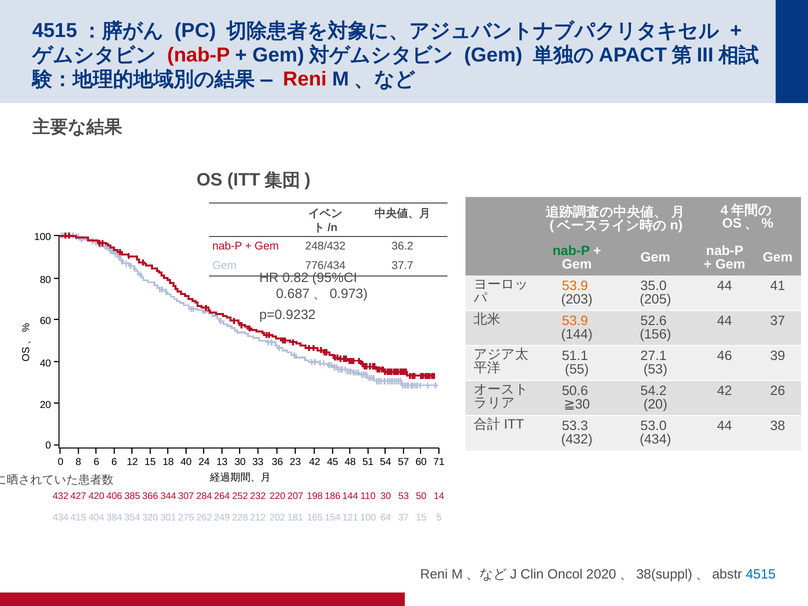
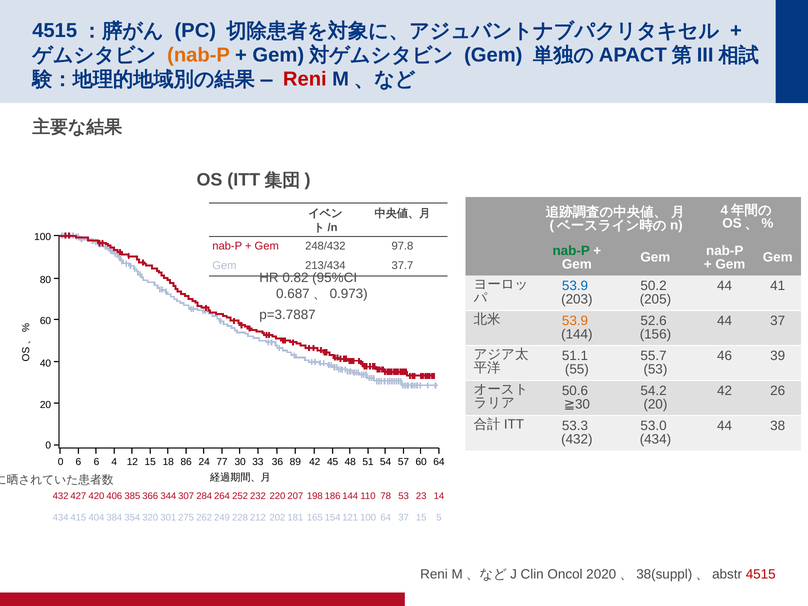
nab-P colour: red -> orange (199, 55)
36.2: 36.2 -> 97.8 (402, 246)
776/434: 776/434 -> 213/434 (325, 266)
53.9 colour: orange -> blue (575, 286)
35.0: 35.0 -> 50.2 (654, 286)
p=0.9232: p=0.9232 -> p=3.7887 (288, 315)
27.1: 27.1 -> 55.7 (654, 356)
0 8: 8 -> 6 (78, 462)
6 6: 6 -> 4 (114, 462)
18 40: 40 -> 86 (186, 462)
13: 13 -> 77 (222, 462)
23: 23 -> 89 (295, 462)
60 71: 71 -> 64 (439, 462)
30: 30 -> 78 (386, 496)
50: 50 -> 23 (421, 496)
4515 colour: blue -> red (761, 575)
